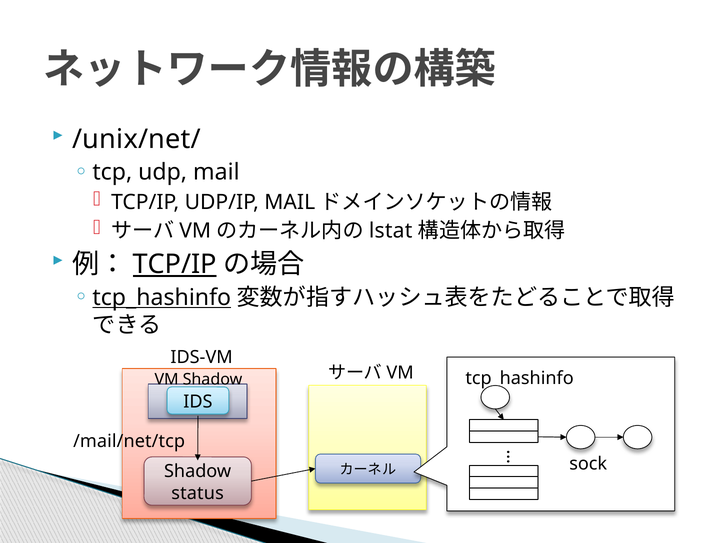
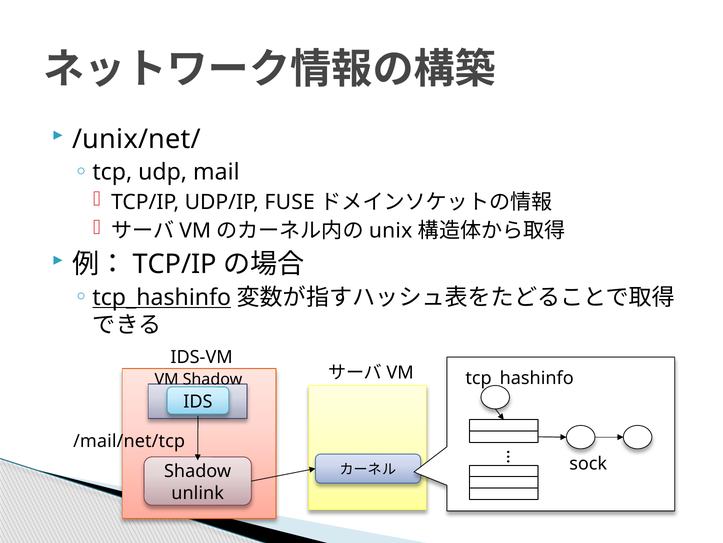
UDP/IP MAIL: MAIL -> FUSE (290, 202)
lstat: lstat -> unix (391, 231)
TCP/IP underline: present -> none (175, 264)
status: status -> unlink (198, 492)
